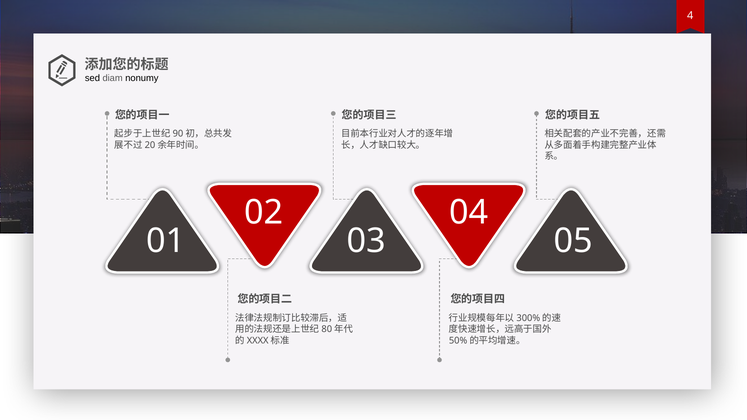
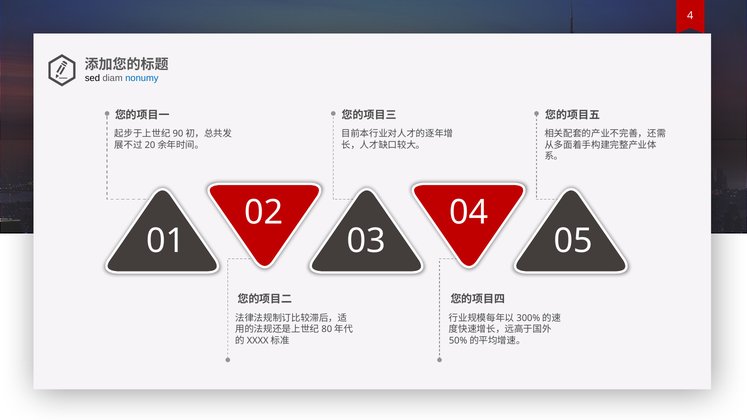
nonumy colour: black -> blue (142, 78)
